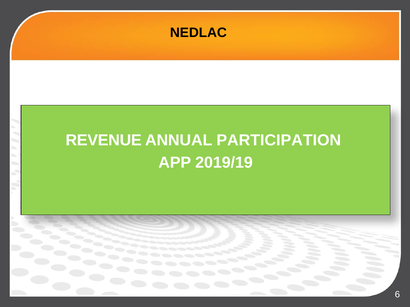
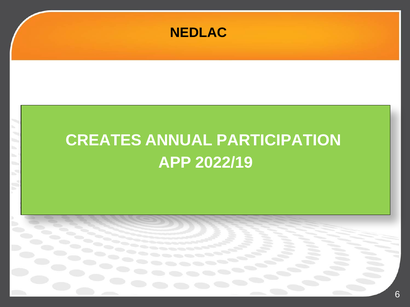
REVENUE: REVENUE -> CREATES (104, 140)
2019/19: 2019/19 -> 2022/19 (224, 163)
